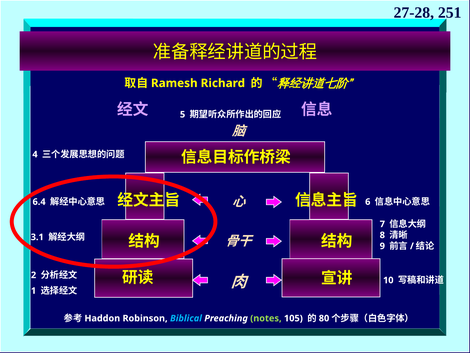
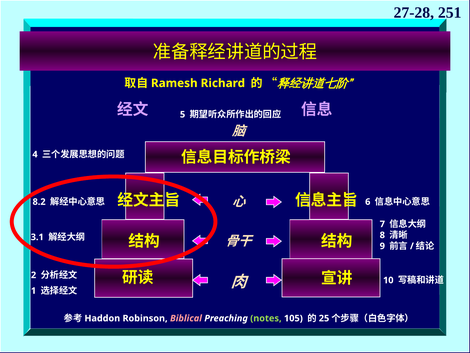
6.4: 6.4 -> 8.2 (39, 202)
Biblical colour: light blue -> pink (186, 318)
80: 80 -> 25 (324, 318)
